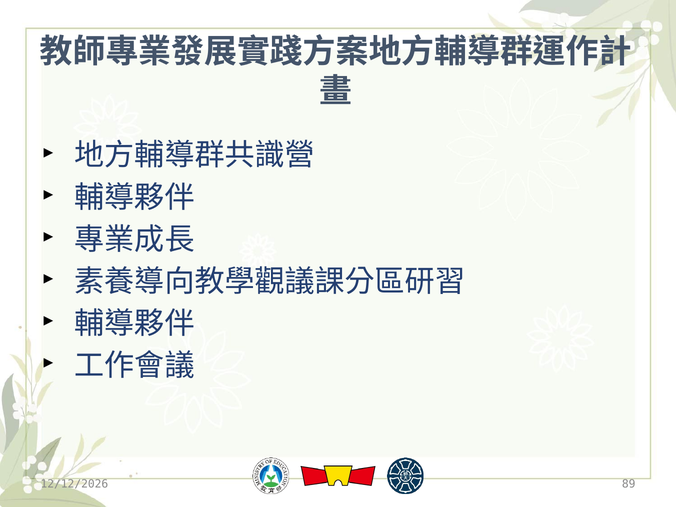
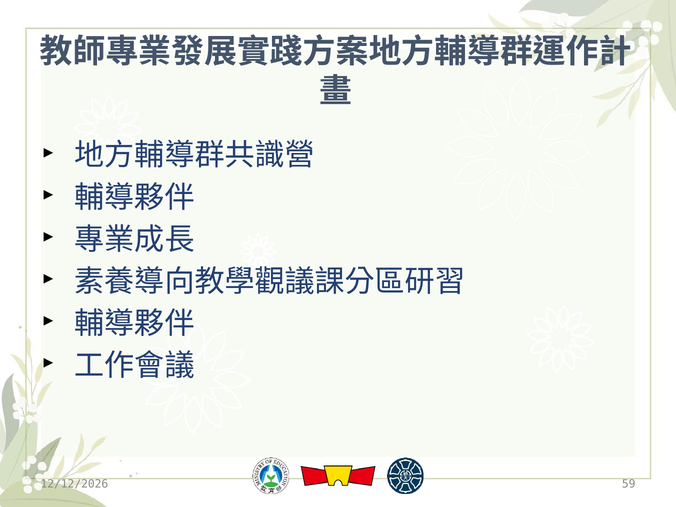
89: 89 -> 59 (629, 484)
